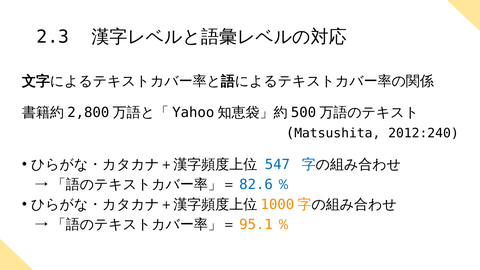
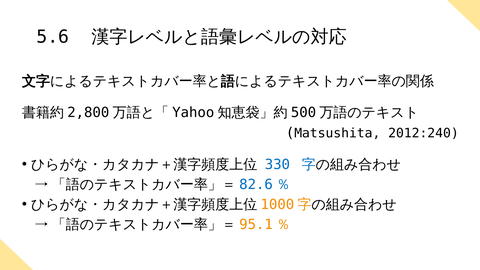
2.3: 2.3 -> 5.6 (53, 37)
547: 547 -> 330 (277, 164)
